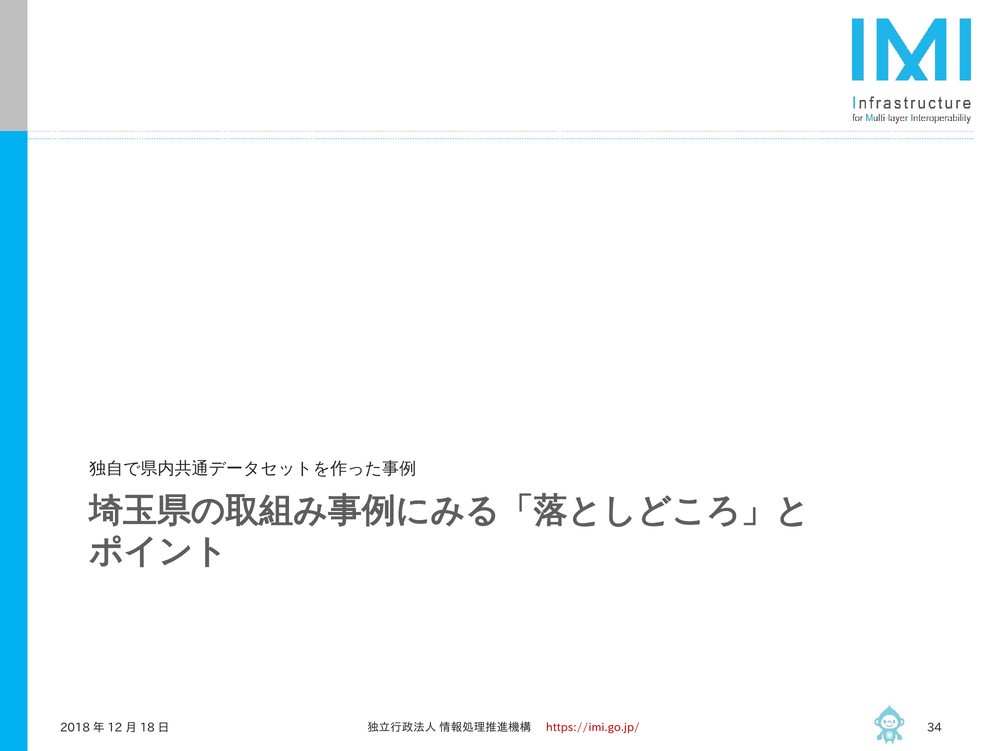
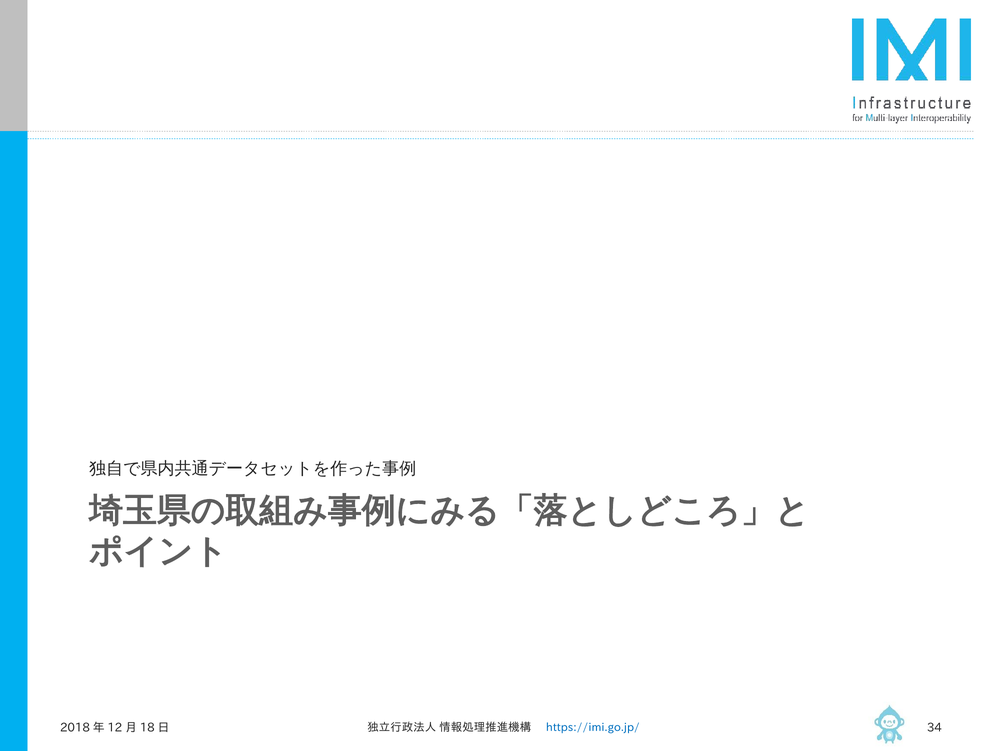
https://imi.go.jp/ colour: red -> blue (593, 728)
